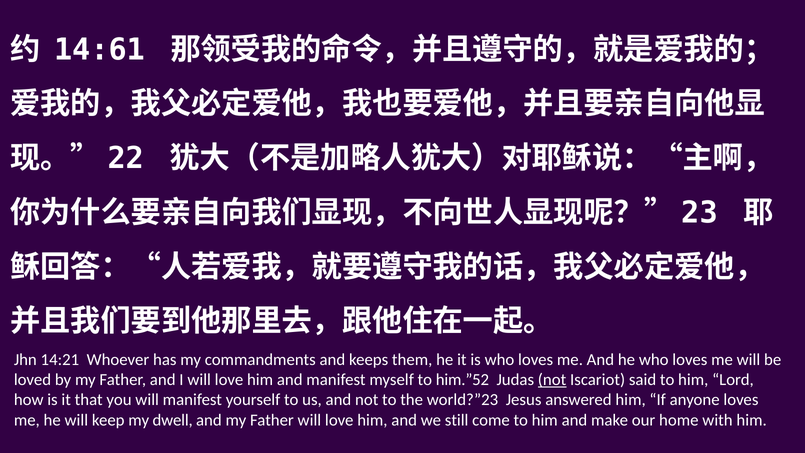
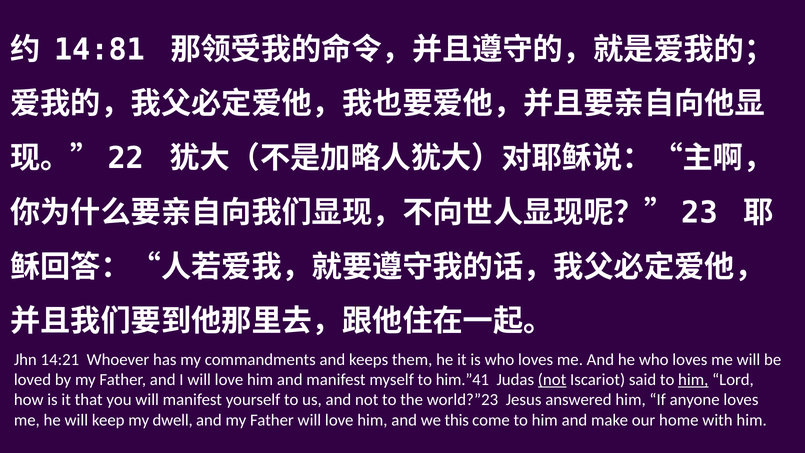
14:61: 14:61 -> 14:81 (100, 50)
him.”52: him.”52 -> him.”41 (462, 380)
him underline: none -> present (693, 380)
still: still -> this (457, 420)
